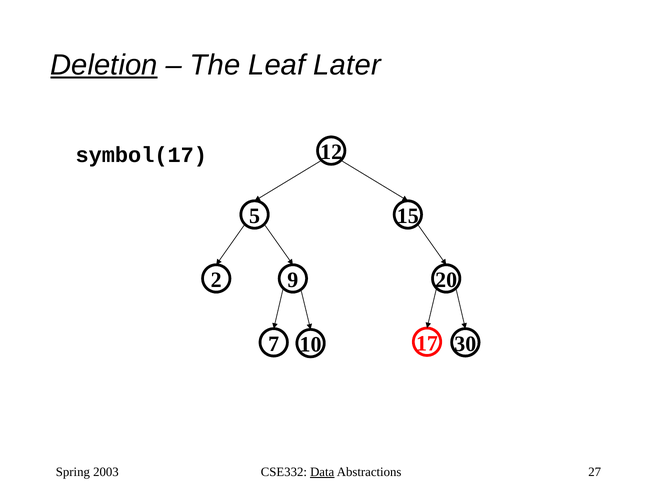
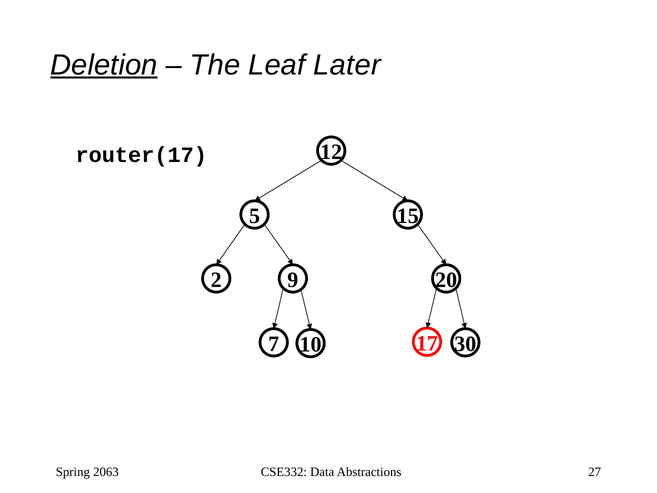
symbol(17: symbol(17 -> router(17 (141, 155)
2003: 2003 -> 2063 (106, 472)
Data underline: present -> none (322, 472)
